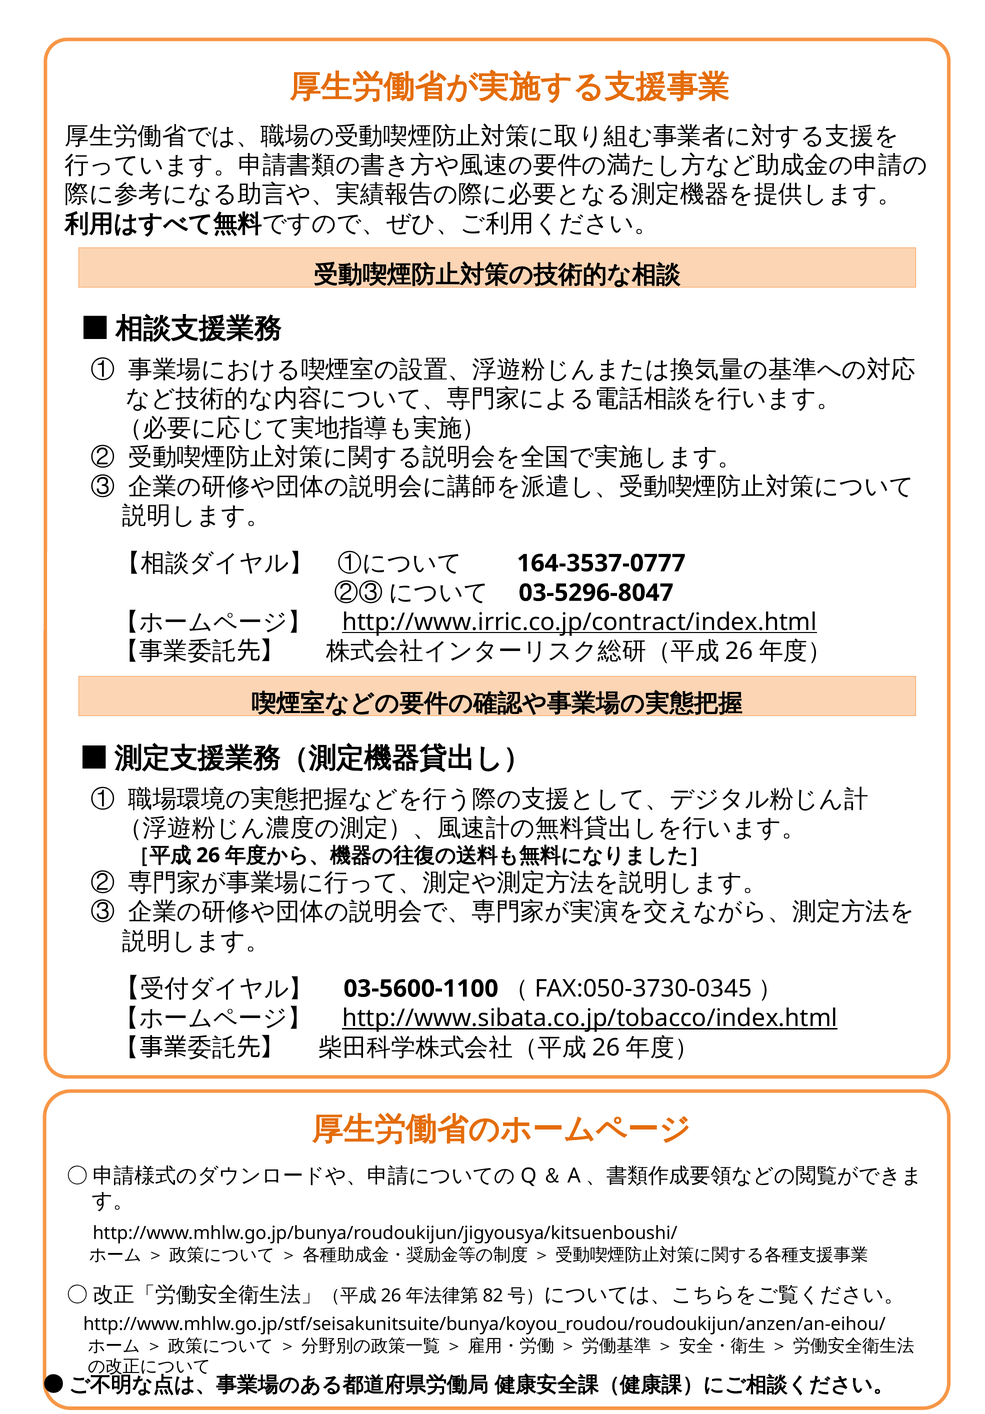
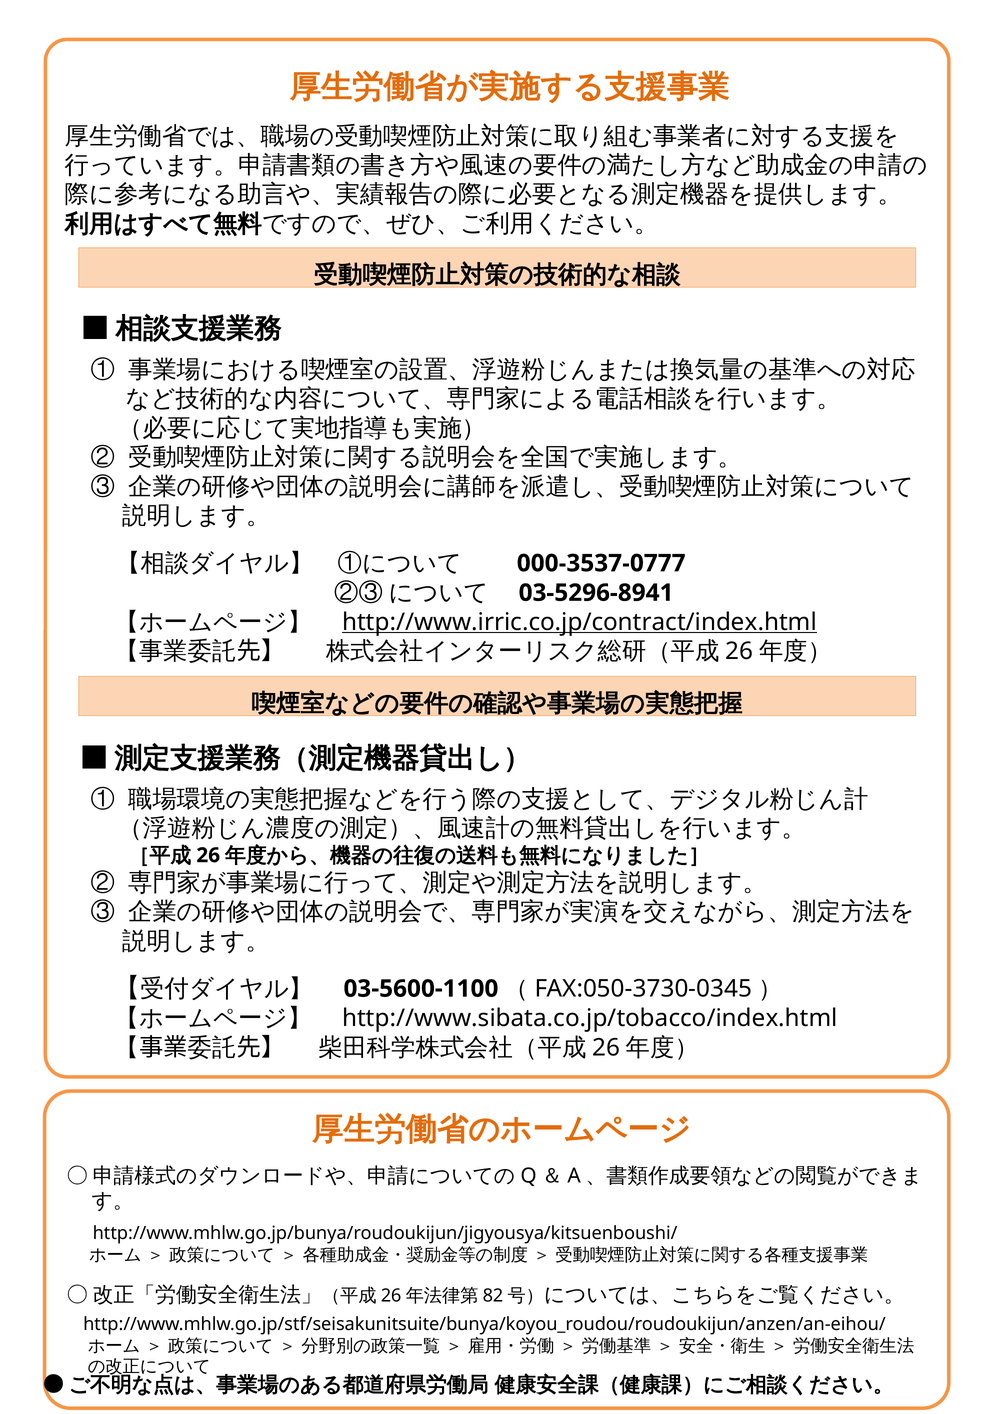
164-3537-0777: 164-3537-0777 -> 000-3537-0777 (601, 563)
03-5296-8047: 03-5296-8047 -> 03-5296-8941 (596, 593)
http://www.sibata.co.jp/tobacco/index.html underline: present -> none (590, 1018)
